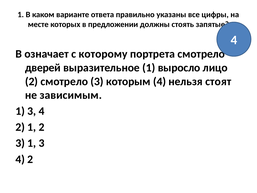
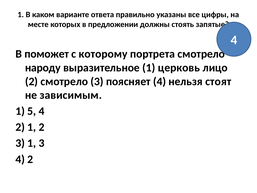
означает: означает -> поможет (47, 54)
дверей: дверей -> народу (43, 68)
выросло: выросло -> церковь (179, 68)
которым: которым -> поясняет (128, 81)
3: 3 -> 5 (32, 111)
